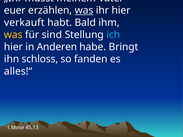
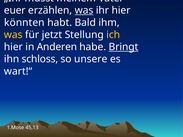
verkauft: verkauft -> könnten (24, 23)
sind: sind -> jetzt (52, 35)
ich colour: light blue -> yellow (113, 35)
Bringt underline: none -> present (124, 47)
fanden: fanden -> unsere (91, 59)
alles!“: alles!“ -> wart!“ (18, 71)
